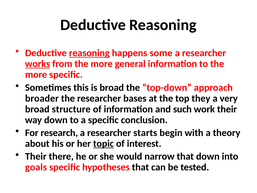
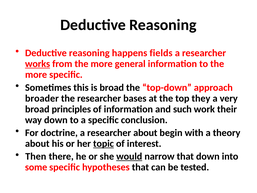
reasoning underline: present -> none (89, 53)
some: some -> fields (161, 53)
structure: structure -> principles (71, 109)
research: research -> doctrine (59, 133)
researcher starts: starts -> about (145, 133)
Their: Their -> Then (36, 156)
would underline: none -> present (129, 156)
goals: goals -> some (36, 167)
